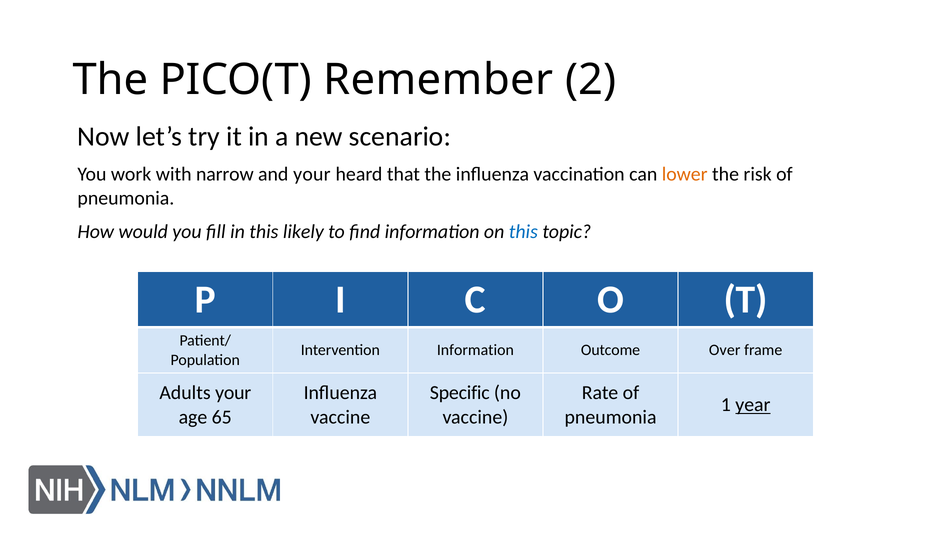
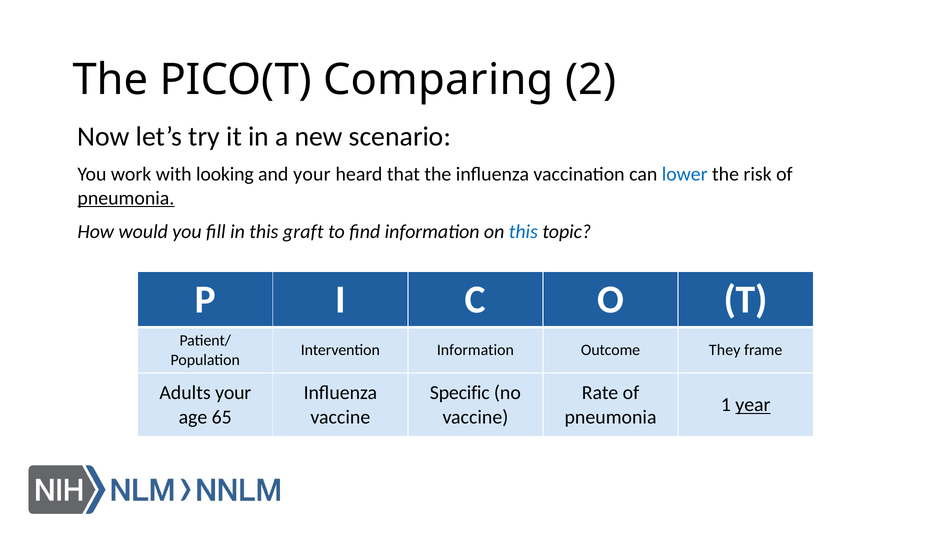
Remember: Remember -> Comparing (438, 80)
narrow: narrow -> looking (225, 174)
lower colour: orange -> blue (685, 174)
pneumonia underline: none -> present (126, 198)
likely: likely -> graft (303, 232)
Over: Over -> They (725, 350)
